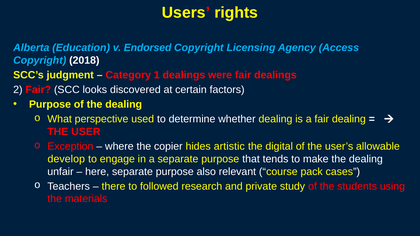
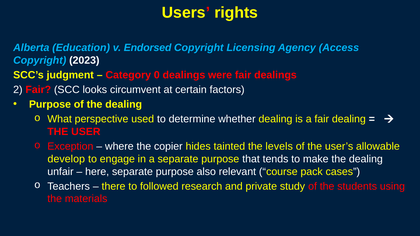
2018: 2018 -> 2023 (84, 60)
1: 1 -> 0 (157, 75)
discovered: discovered -> circumvent (135, 90)
artistic: artistic -> tainted (229, 147)
digital: digital -> levels (279, 147)
